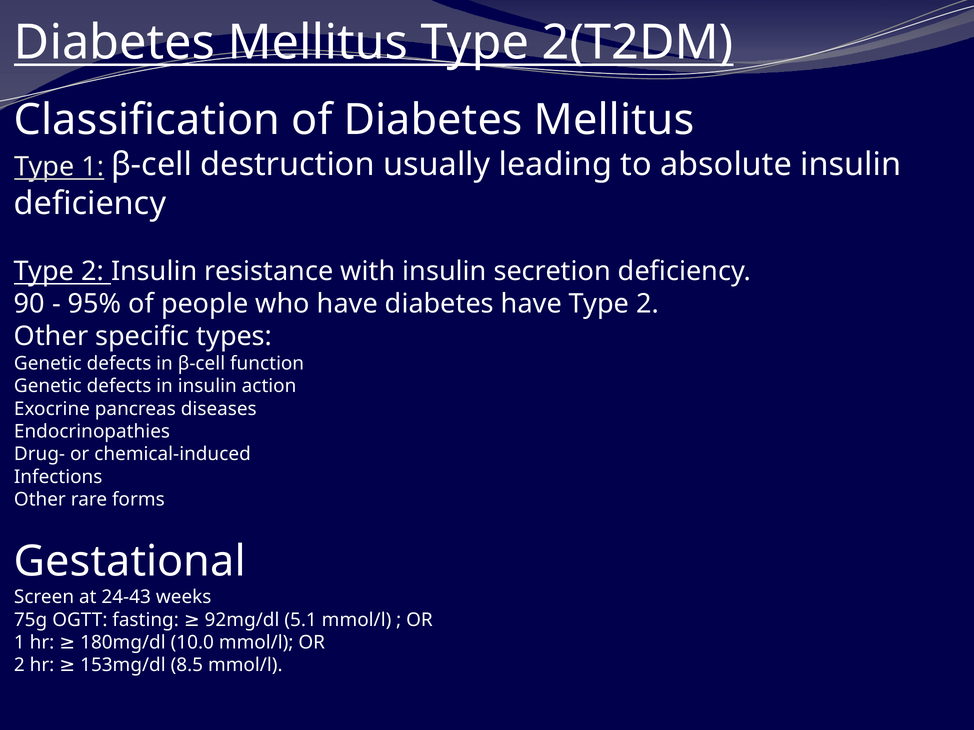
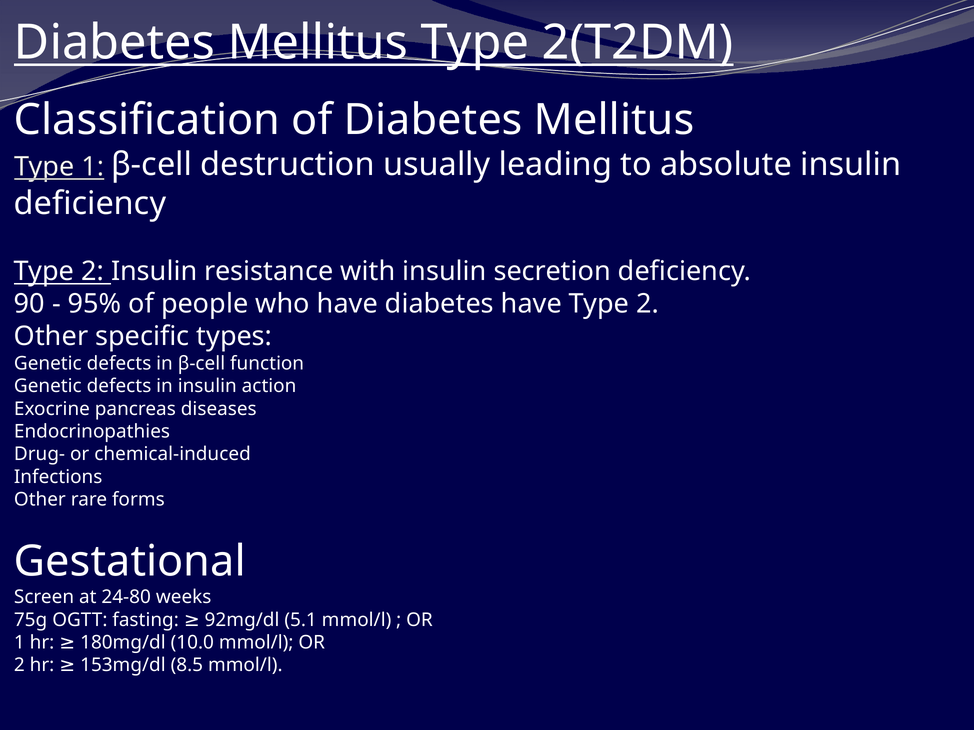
24-43: 24-43 -> 24-80 (126, 597)
